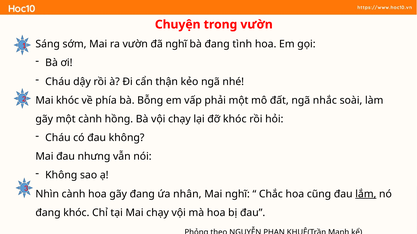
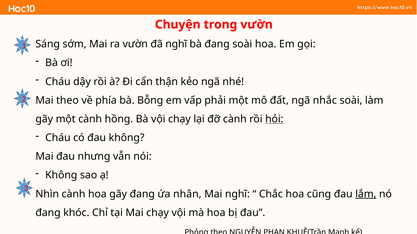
đang tình: tình -> soài (242, 44)
Mai khóc: khóc -> theo (67, 101)
đỡ khóc: khóc -> cành (235, 119)
hỏi underline: none -> present (274, 119)
